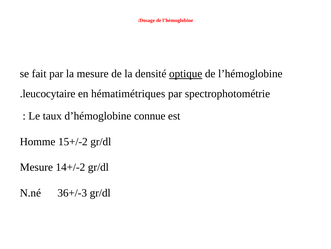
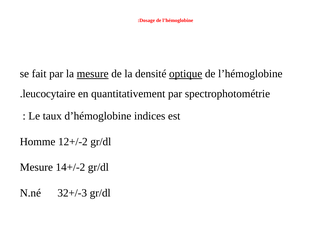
mesure underline: none -> present (93, 74)
hématimétriques: hématimétriques -> quantitativement (128, 93)
connue: connue -> indices (150, 116)
15+/-2: 15+/-2 -> 12+/-2 (73, 141)
36+/-3: 36+/-3 -> 32+/-3 (72, 192)
